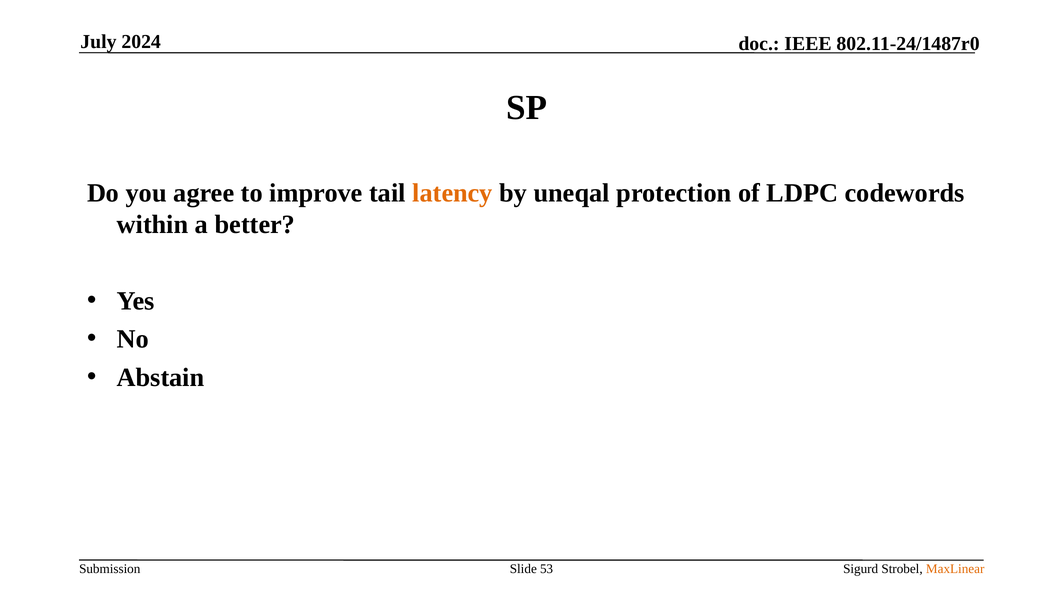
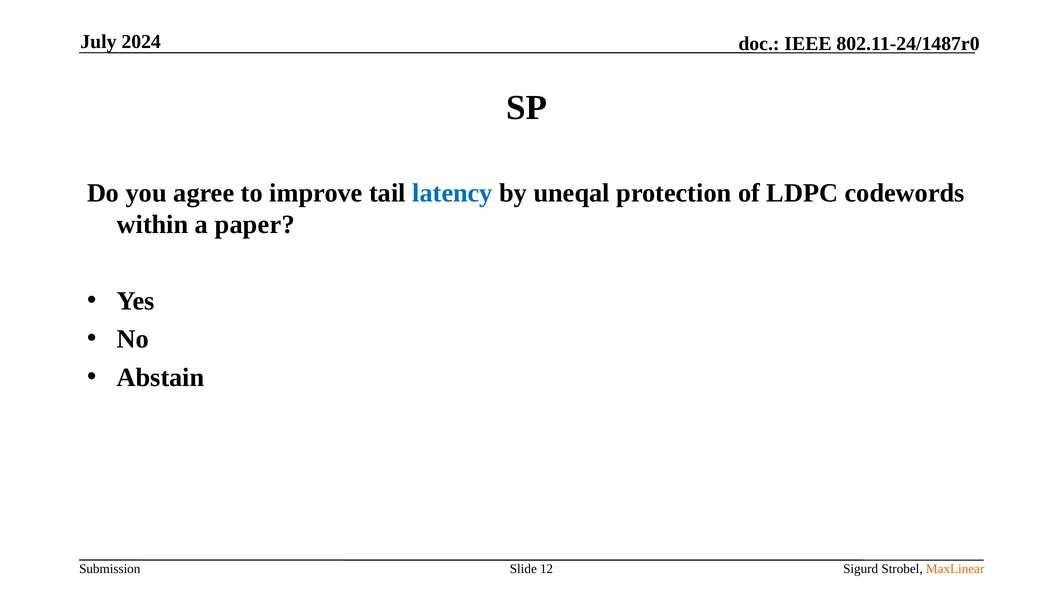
latency colour: orange -> blue (452, 193)
better: better -> paper (255, 225)
53: 53 -> 12 (547, 569)
